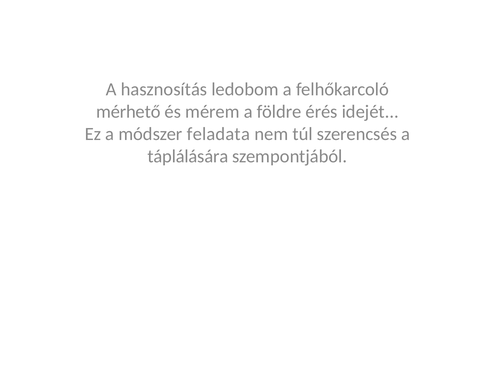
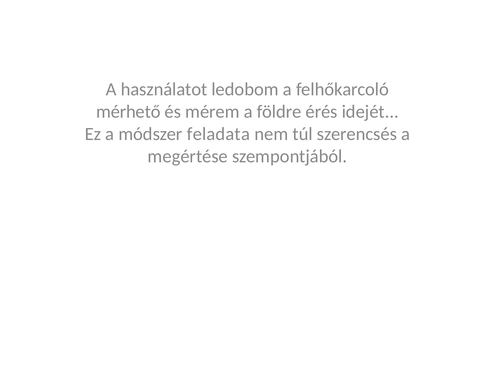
hasznosítás: hasznosítás -> használatot (164, 89)
táplálására: táplálására -> megértése (188, 156)
